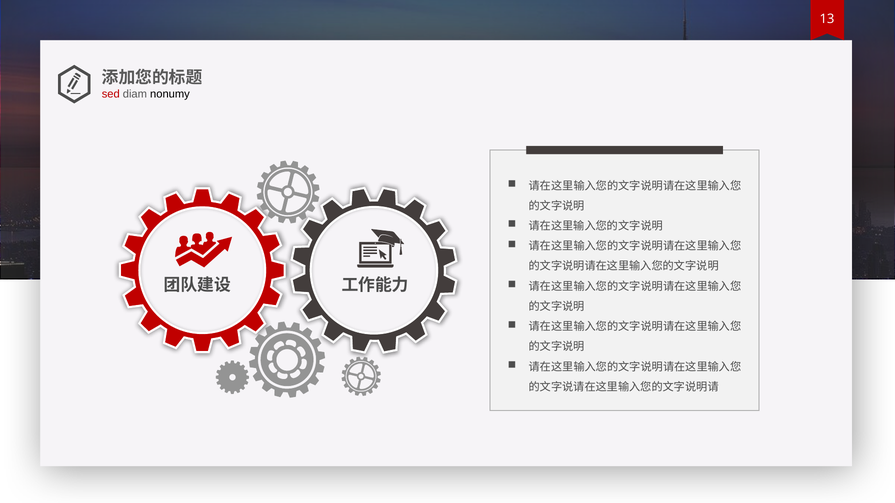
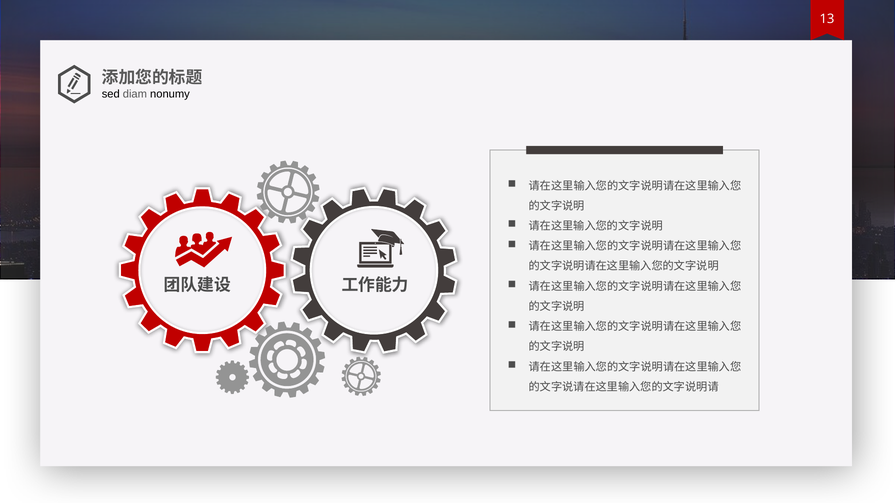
sed colour: red -> black (111, 94)
